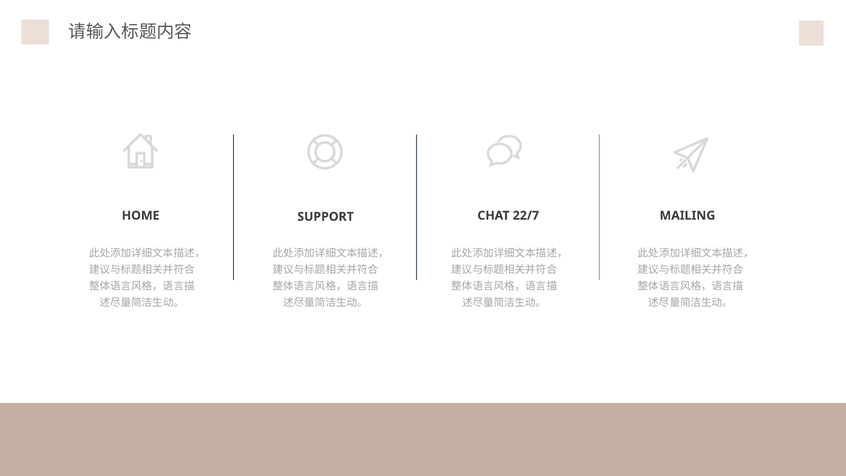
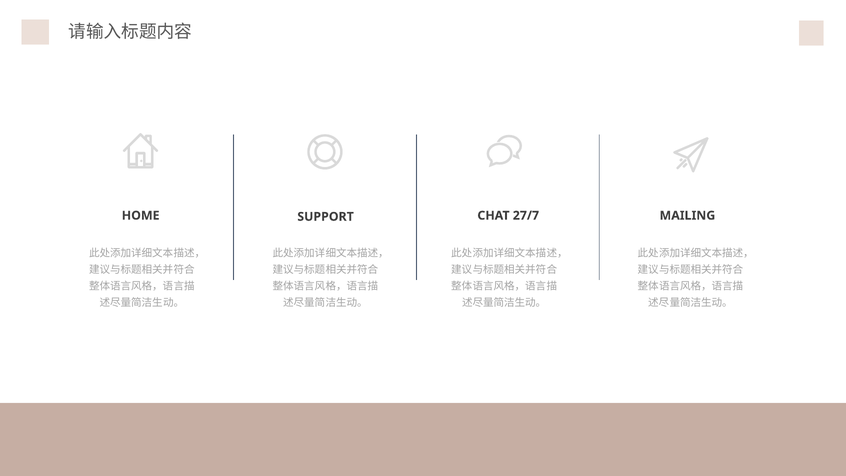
22/7: 22/7 -> 27/7 (526, 216)
